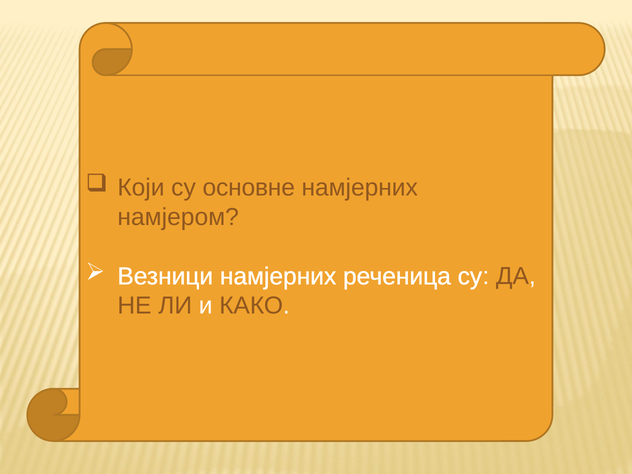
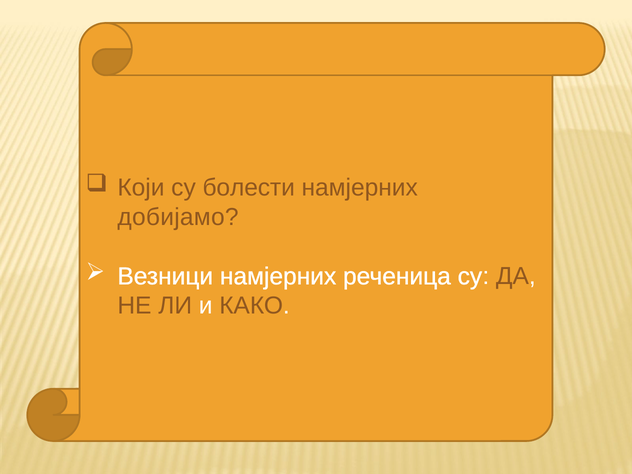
основне: основне -> болести (249, 188)
намјером: намјером -> добијамо (178, 217)
